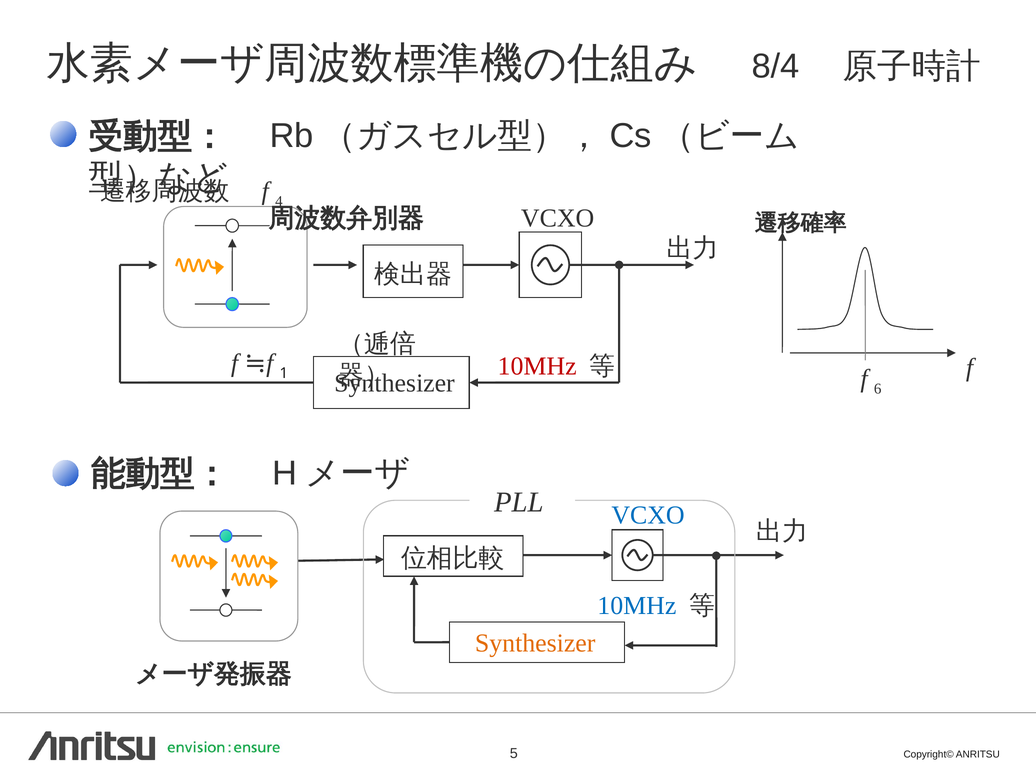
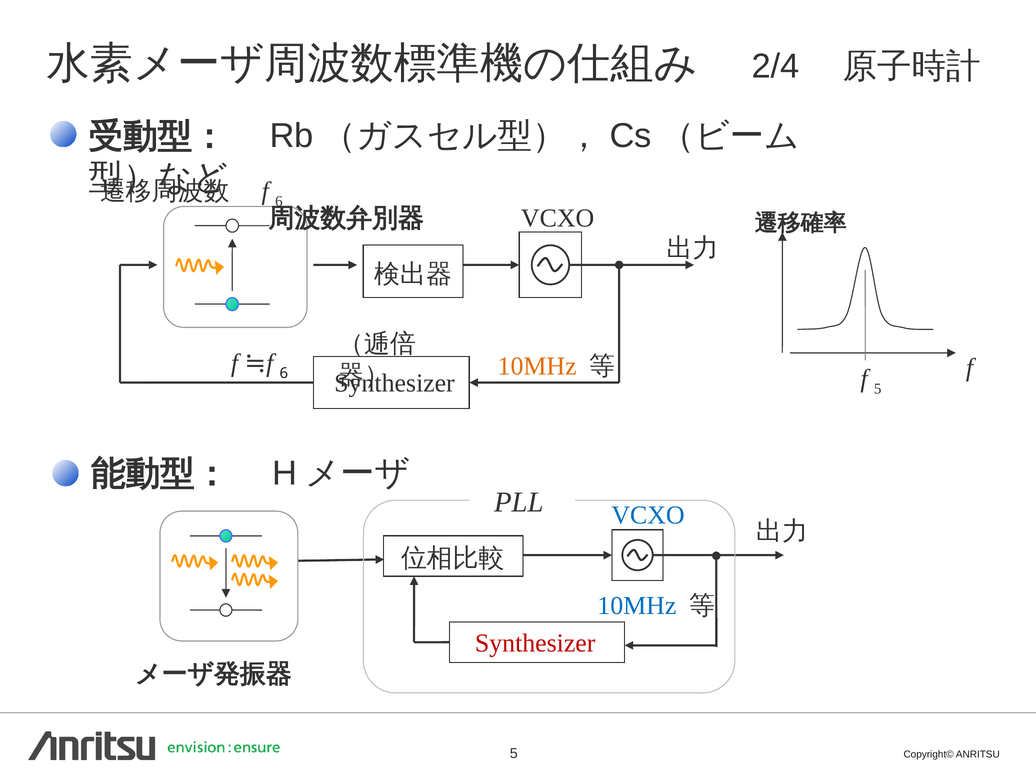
8/4: 8/4 -> 2/4 (776, 66)
f 4: 4 -> 6 (279, 202)
≒f 1: 1 -> 6 (284, 373)
10MHz colour: red -> orange (537, 366)
f 6: 6 -> 5 (878, 389)
Synthesizer colour: orange -> red (535, 643)
